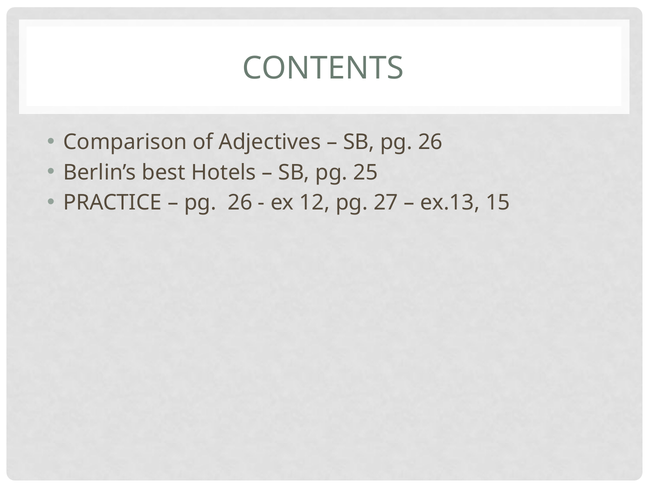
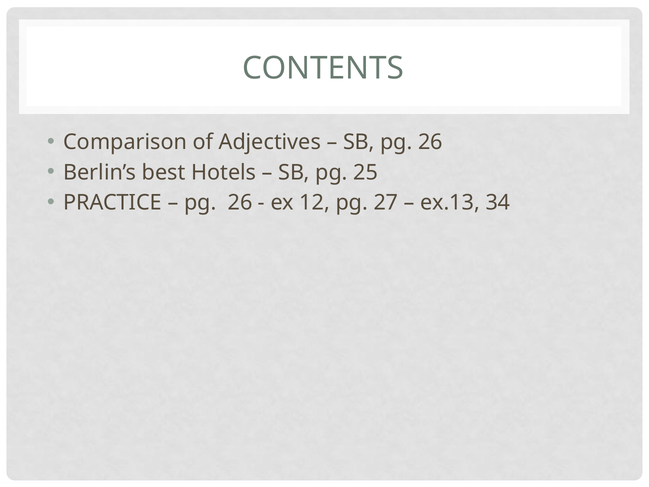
15: 15 -> 34 (498, 203)
